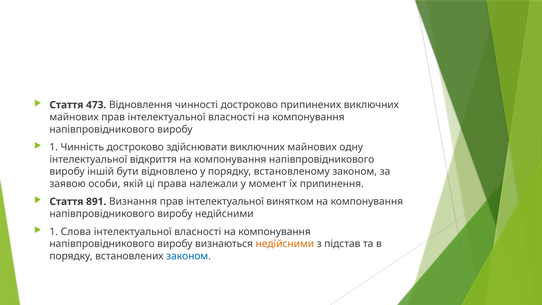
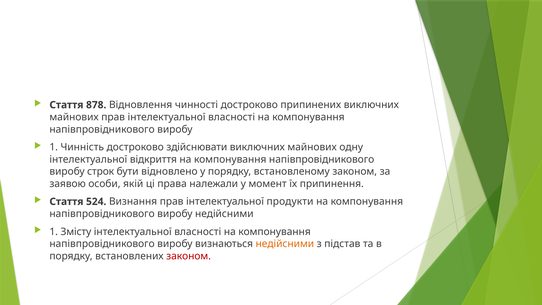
473: 473 -> 878 (96, 105)
іншій: іншій -> строк (101, 172)
891: 891 -> 524 (96, 202)
винятком: винятком -> продукти (290, 202)
Слова: Слова -> Змісту (76, 232)
законом colour: blue -> red (189, 256)
